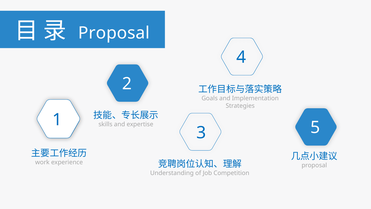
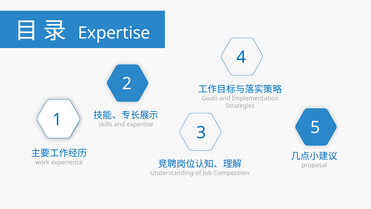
Proposal: Proposal -> Expertise (114, 33)
